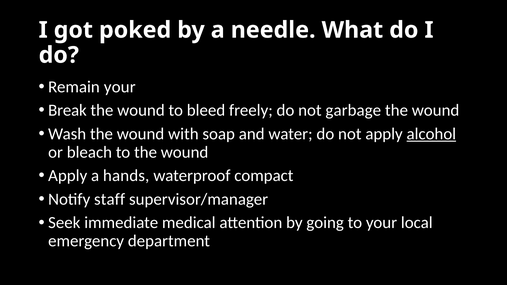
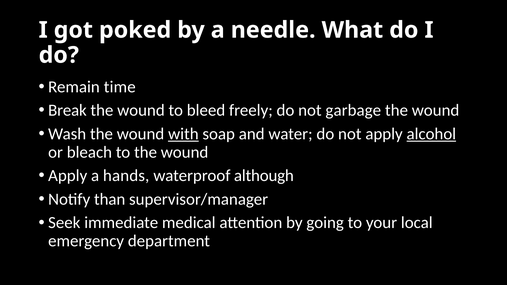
Remain your: your -> time (120, 87)
with underline: none -> present (183, 134)
compact: compact -> although (264, 176)
staff: staff -> than (110, 199)
